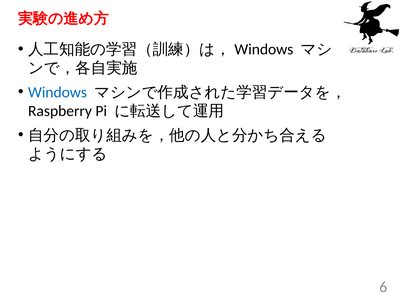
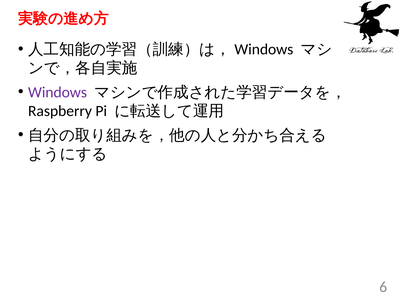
Windows colour: blue -> purple (58, 92)
